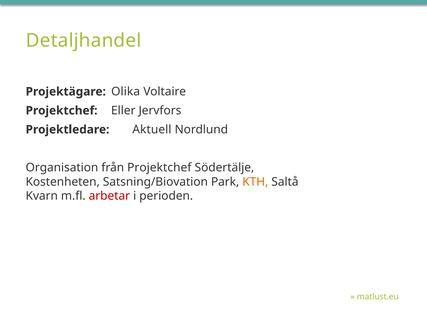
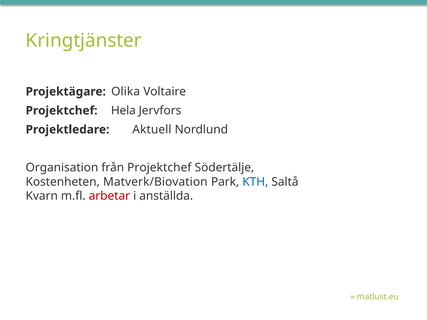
Detaljhandel: Detaljhandel -> Kringtjänster (84, 41)
Eller: Eller -> Hela (123, 111)
Satsning/Biovation: Satsning/Biovation -> Matverk/Biovation (155, 182)
KTH colour: orange -> blue (255, 182)
perioden: perioden -> anställda (166, 196)
